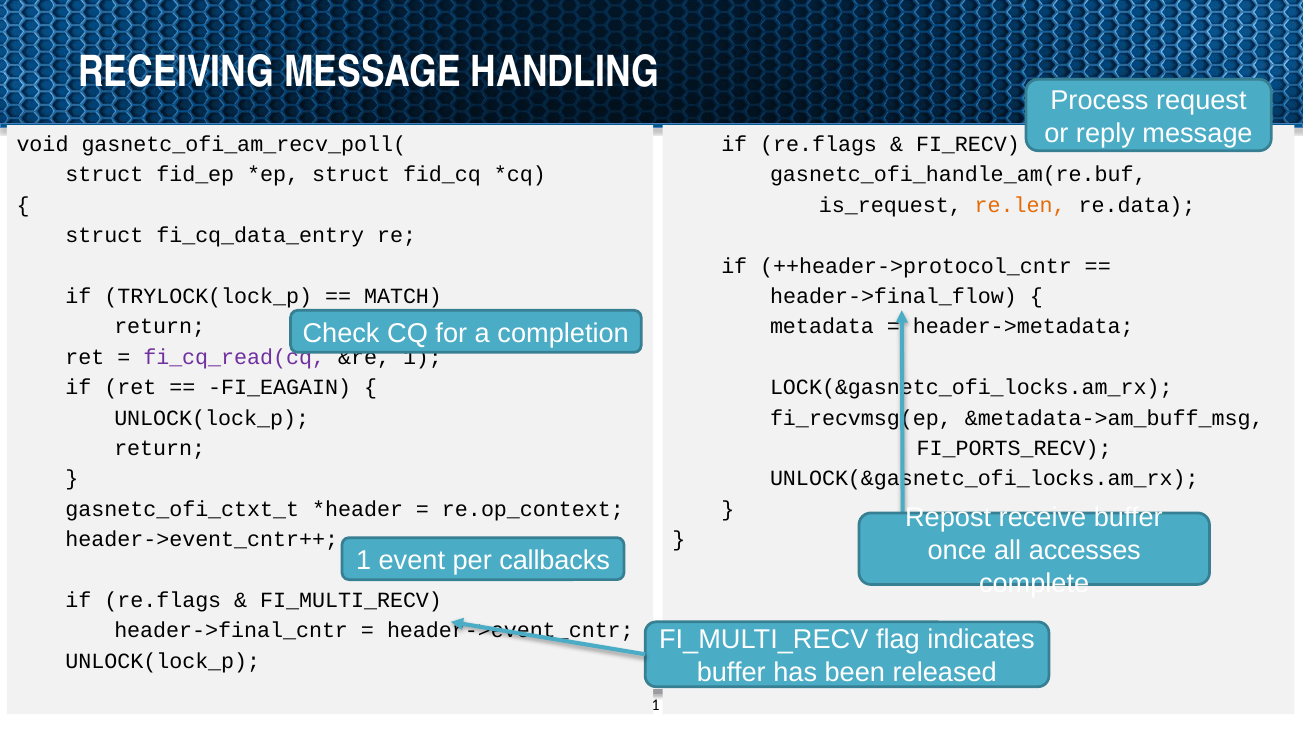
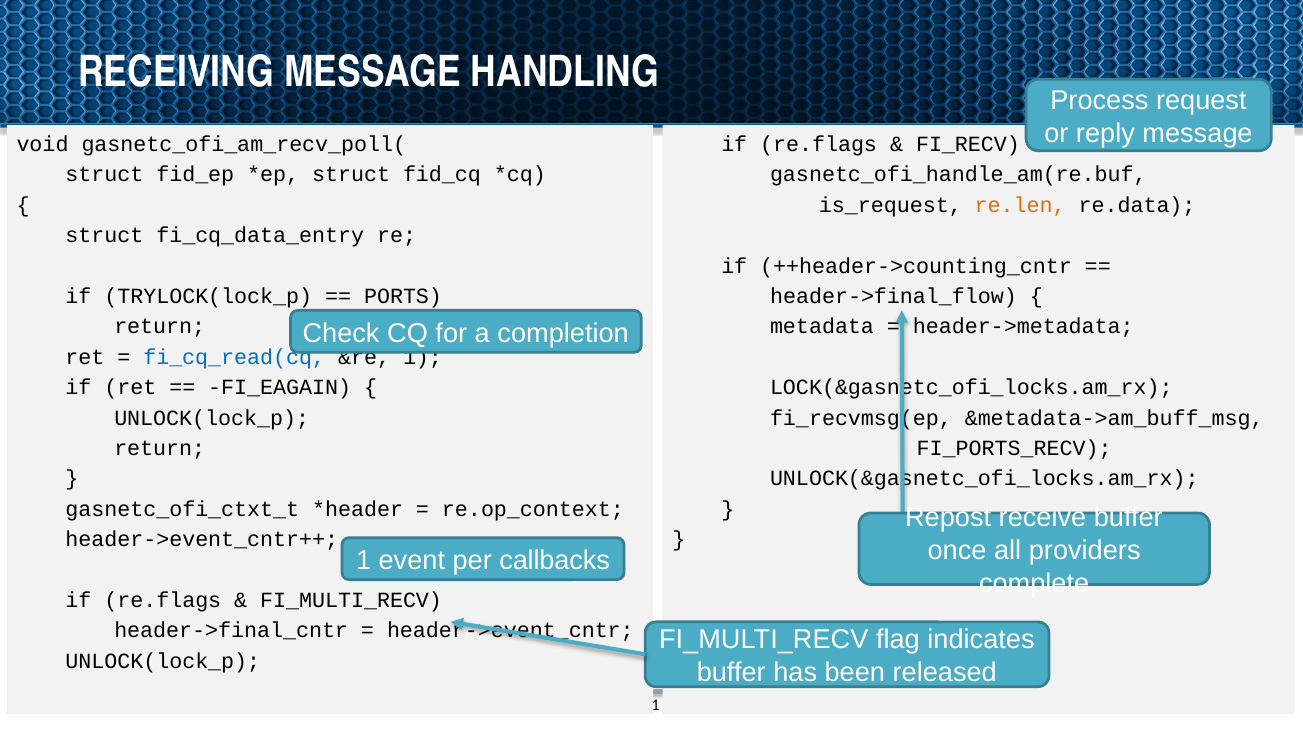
++header->protocol_cntr: ++header->protocol_cntr -> ++header->counting_cntr (916, 266)
MATCH: MATCH -> PORTS (403, 296)
fi_cq_read(cq colour: purple -> blue (234, 357)
accesses: accesses -> providers (1085, 551)
